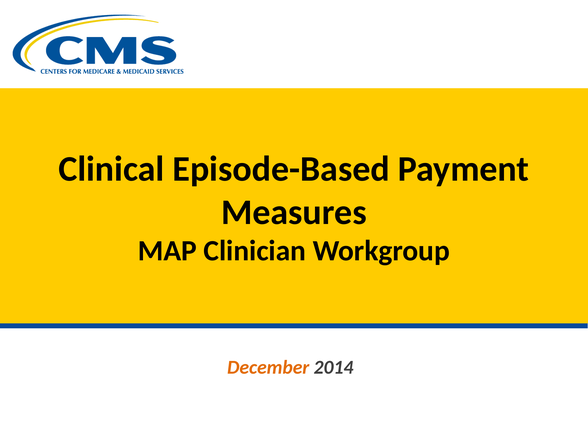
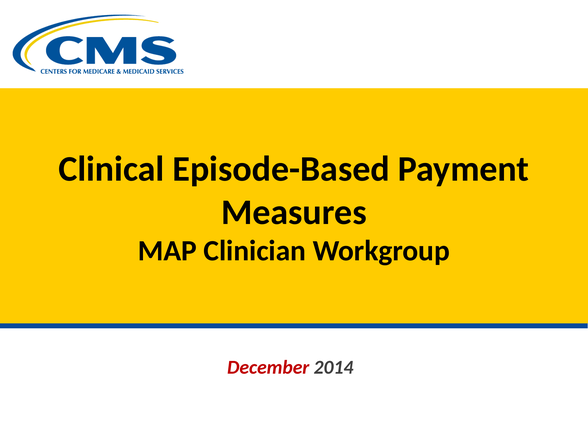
December colour: orange -> red (268, 367)
